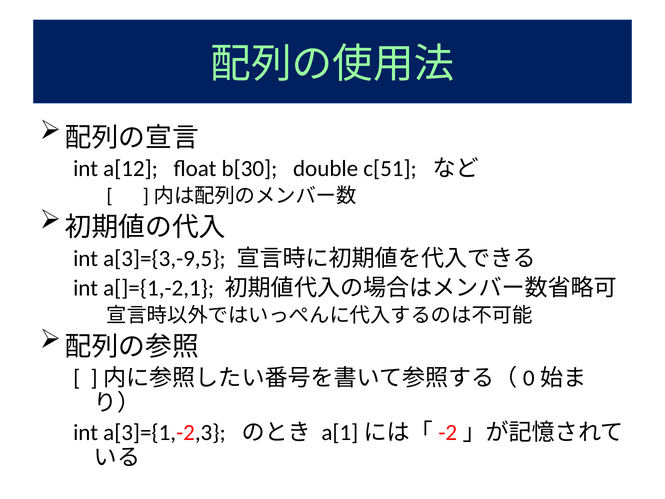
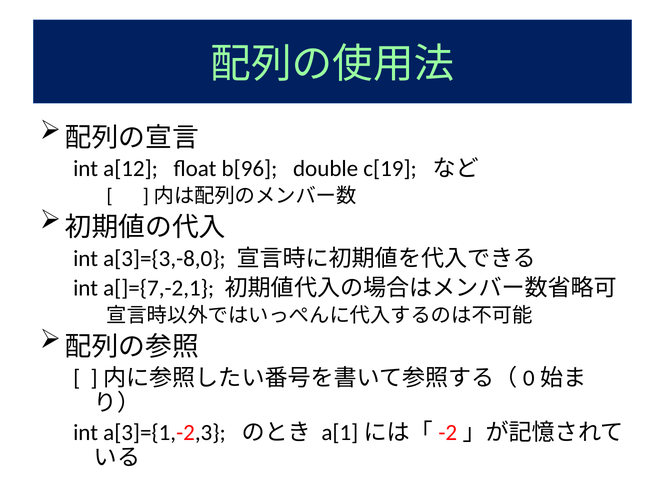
b[30: b[30 -> b[96 (249, 169)
c[51: c[51 -> c[19 (390, 169)
a[3]={3,-9,5: a[3]={3,-9,5 -> a[3]={3,-8,0 (164, 259)
a[]={1,-2,1: a[]={1,-2,1 -> a[]={7,-2,1 (159, 288)
